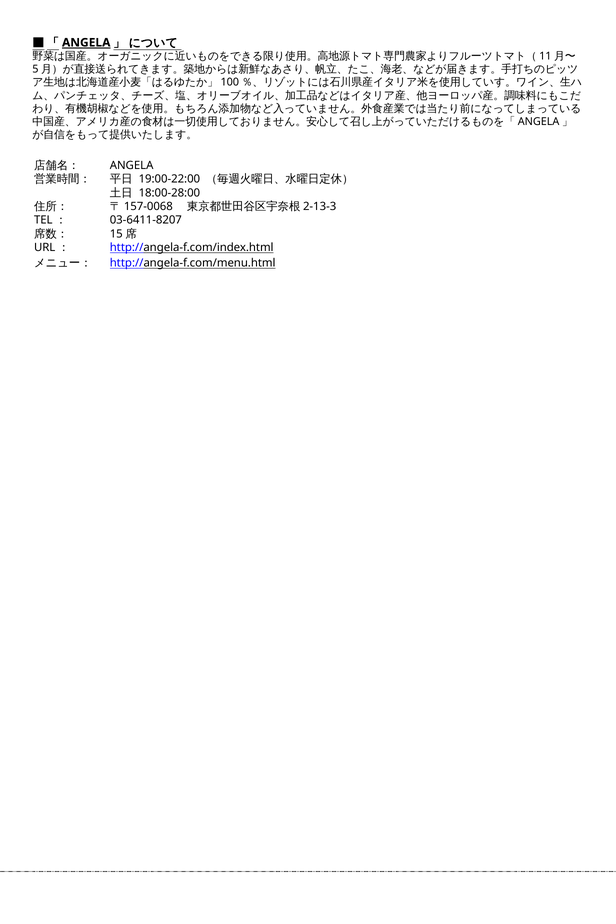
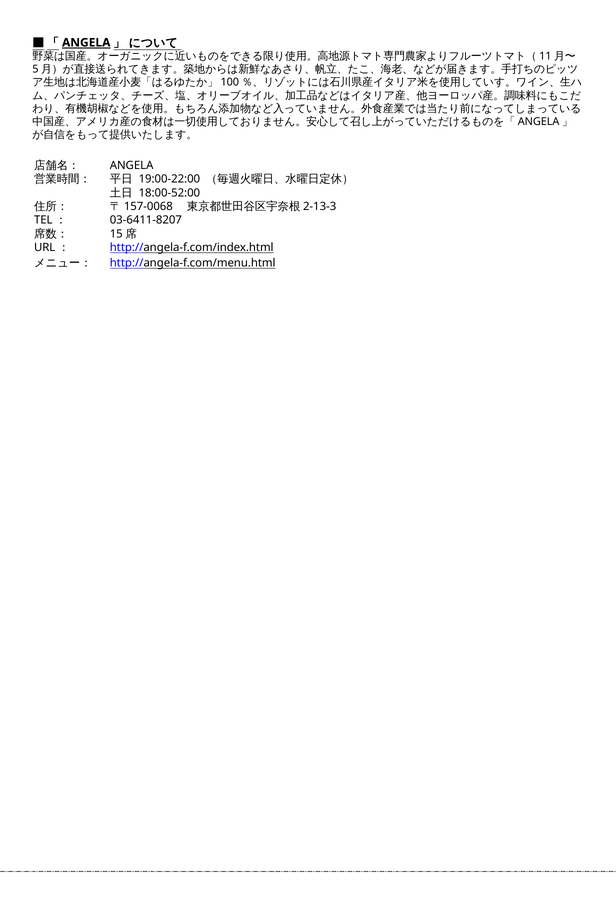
18:00-28:00: 18:00-28:00 -> 18:00-52:00 (169, 193)
